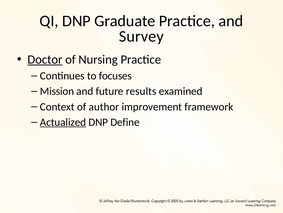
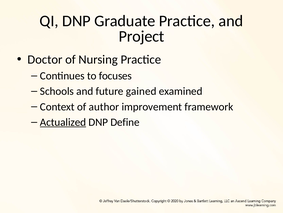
Survey: Survey -> Project (142, 36)
Doctor underline: present -> none (45, 59)
Mission: Mission -> Schools (57, 91)
results: results -> gained (141, 91)
